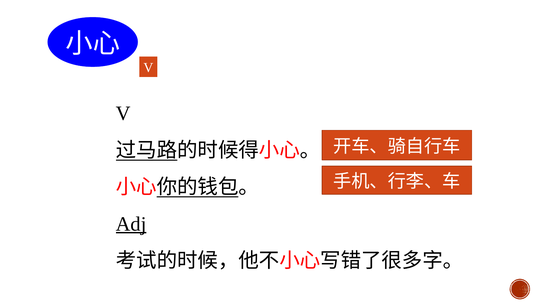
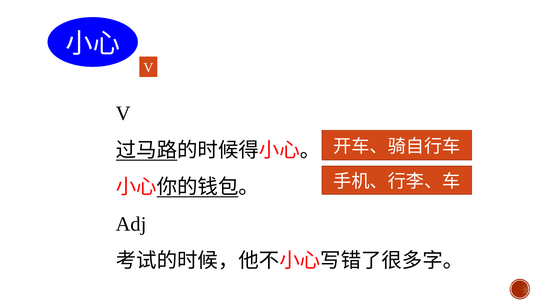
Adj underline: present -> none (131, 224)
